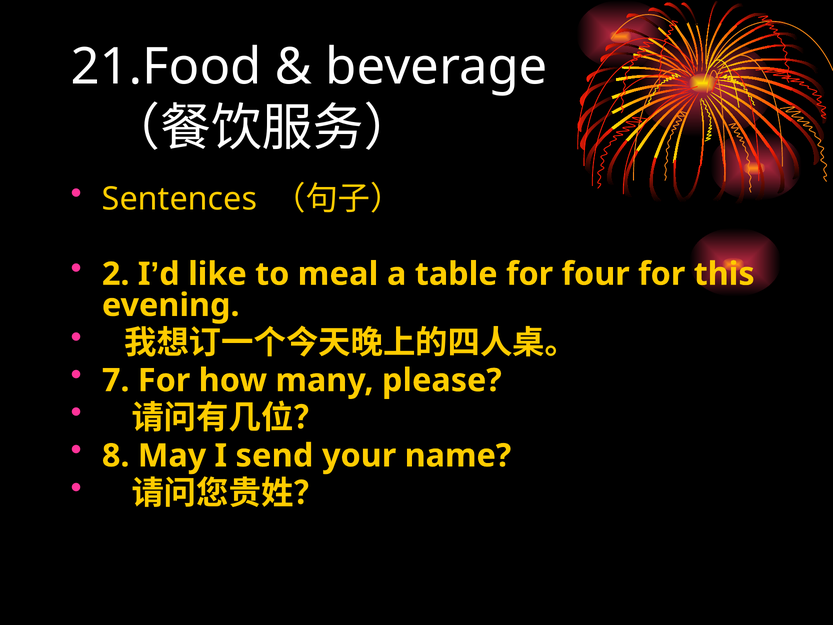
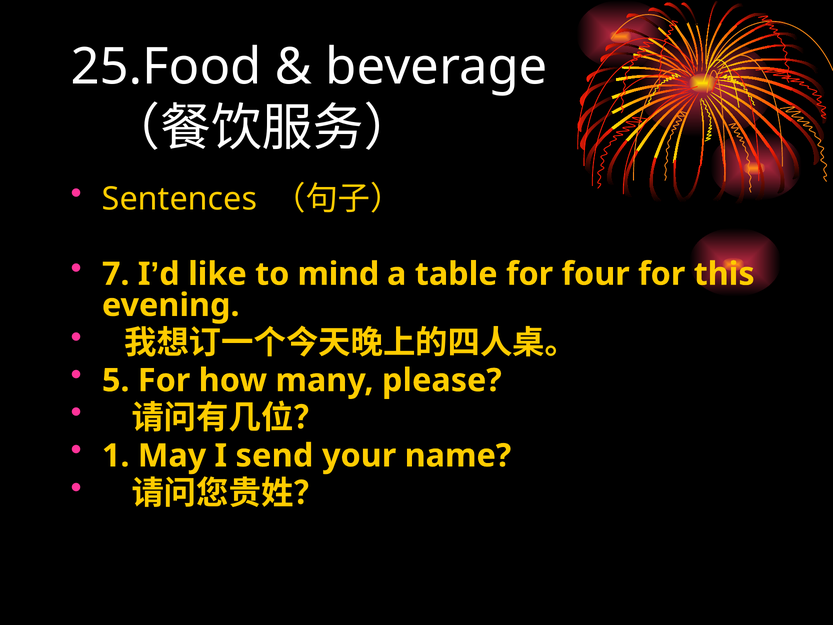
21.Food: 21.Food -> 25.Food (166, 67)
2: 2 -> 7 (116, 274)
meal: meal -> mind (338, 274)
7: 7 -> 5 (116, 380)
8: 8 -> 1 (116, 456)
